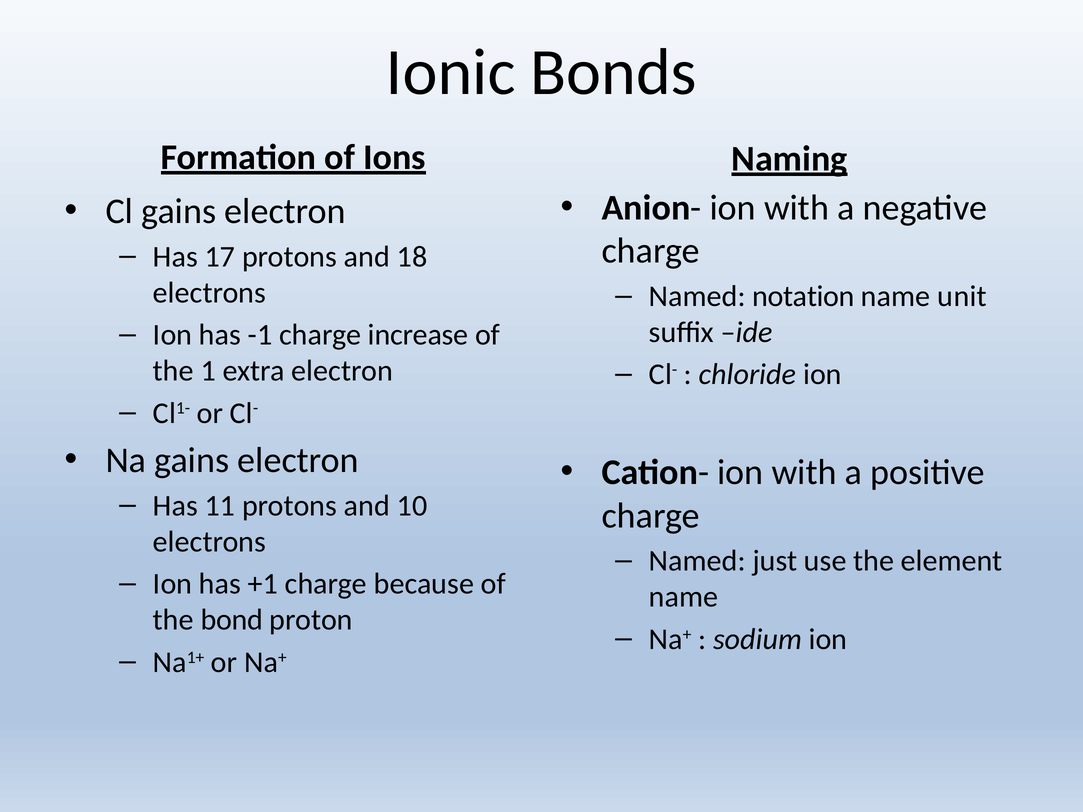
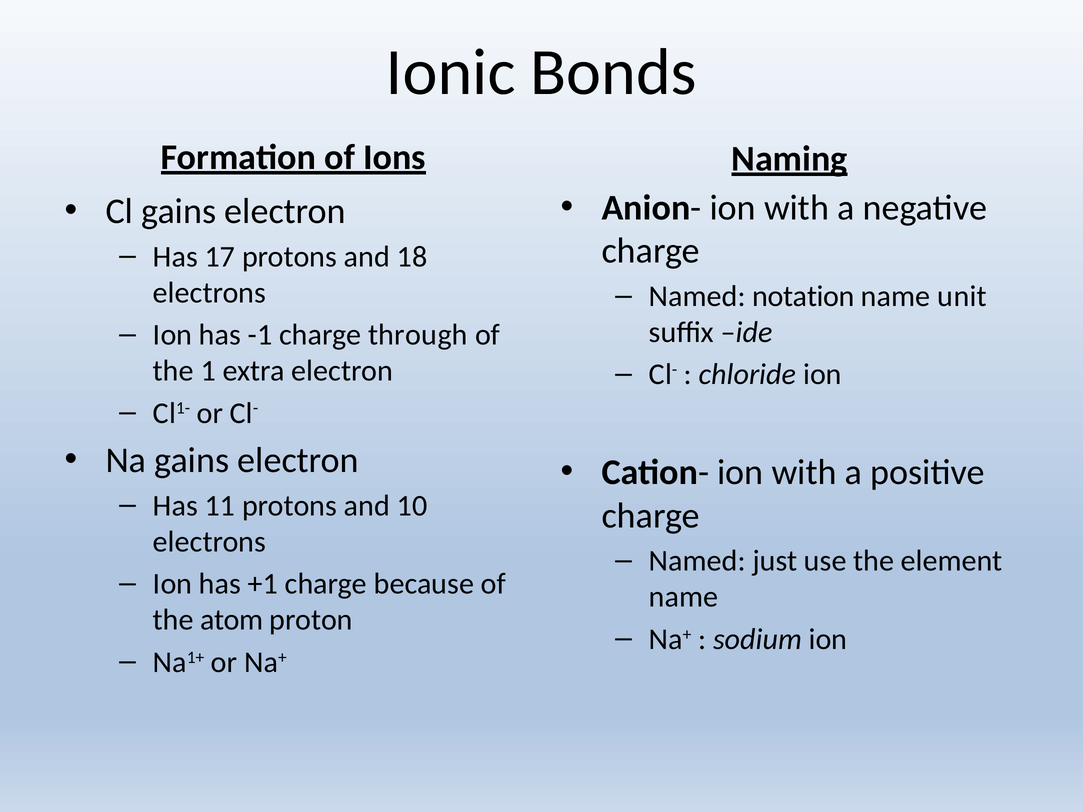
increase: increase -> through (418, 335)
bond: bond -> atom (232, 620)
